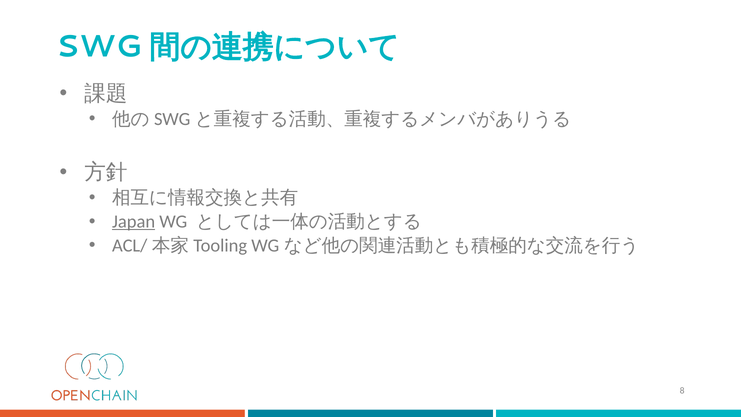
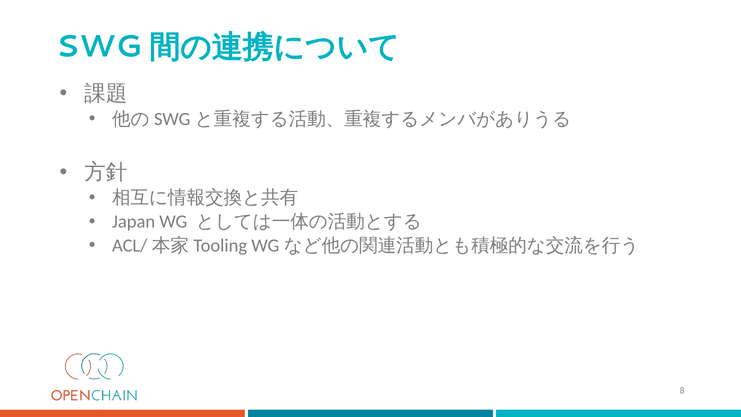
Japan underline: present -> none (134, 222)
